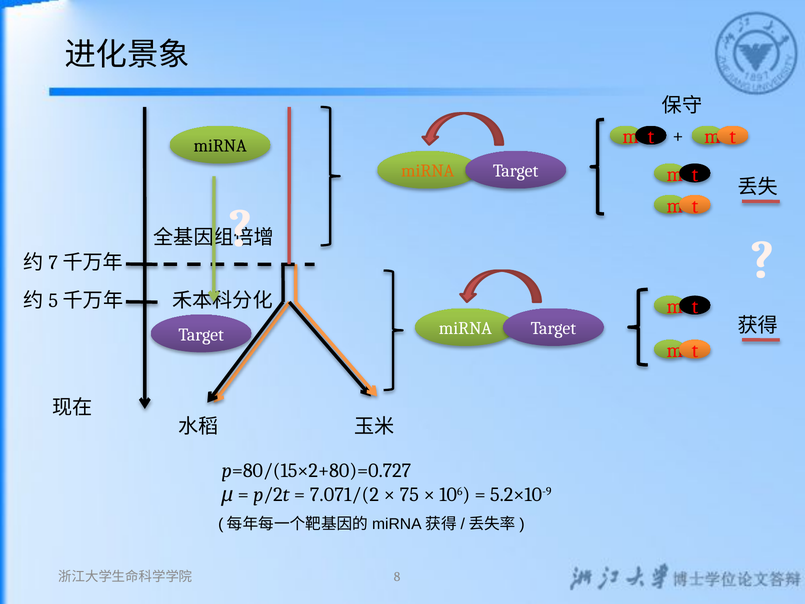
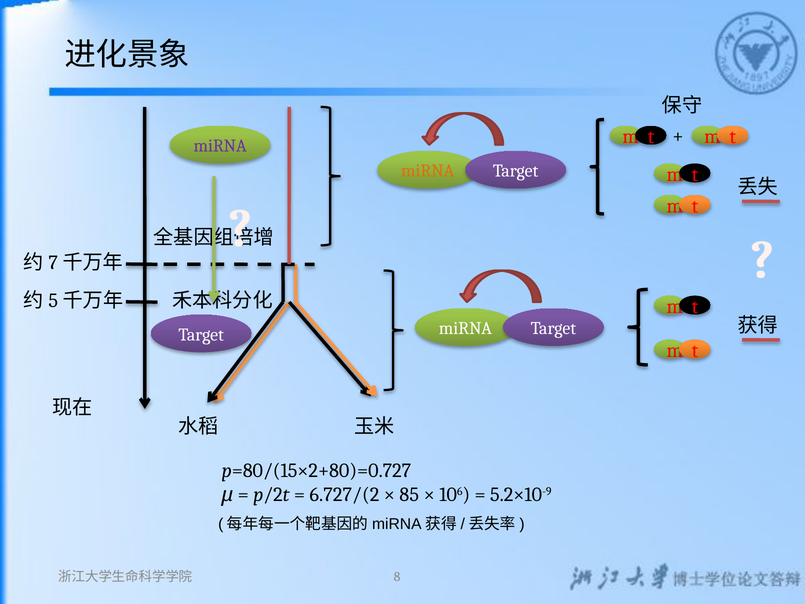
miRNA colour: black -> purple (220, 146)
7.071/(2: 7.071/(2 -> 6.727/(2 (344, 494)
75: 75 -> 85 (409, 494)
